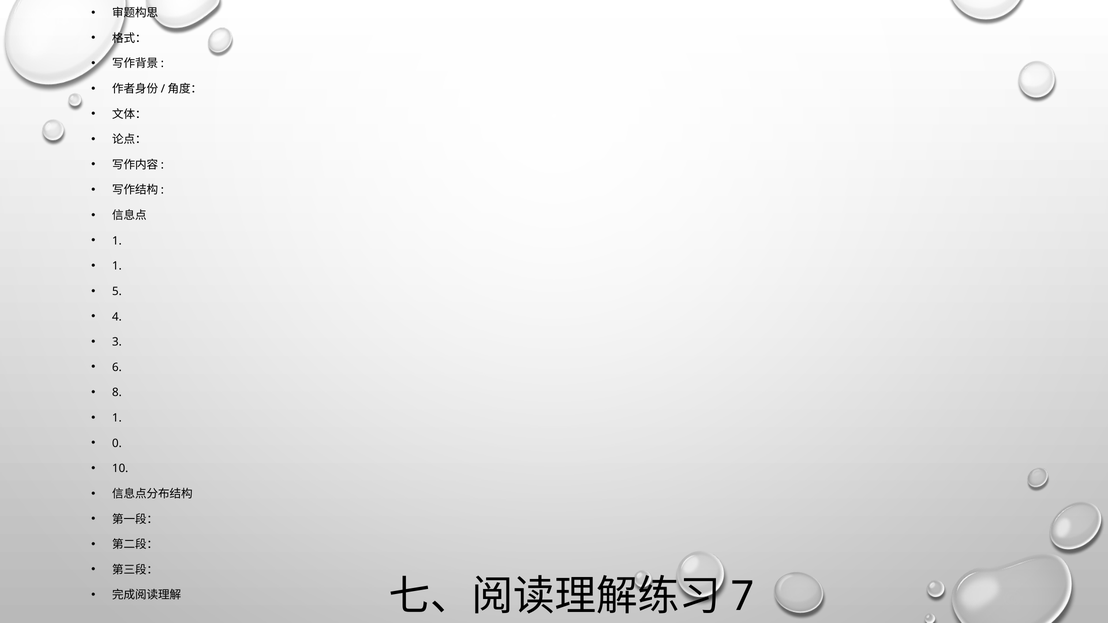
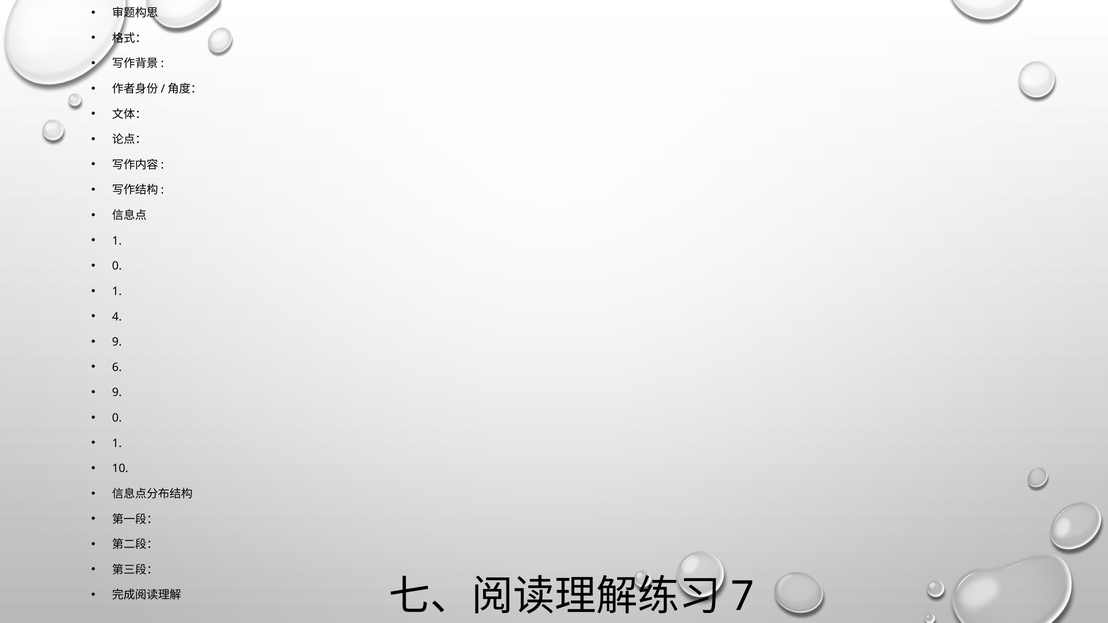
1: 1 -> 0 (117, 266)
5: 5 -> 1 (117, 292)
3: 3 -> 9 (117, 342)
8: 8 -> 9 (117, 393)
1: 1 -> 0 (117, 418)
0: 0 -> 1 (117, 443)
